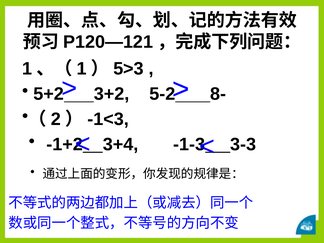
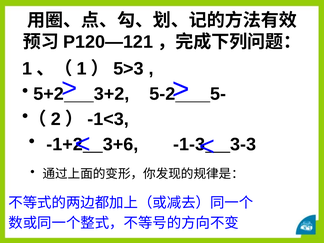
8-: 8- -> 5- (218, 94)
3+4: 3+4 -> 3+6 (121, 144)
